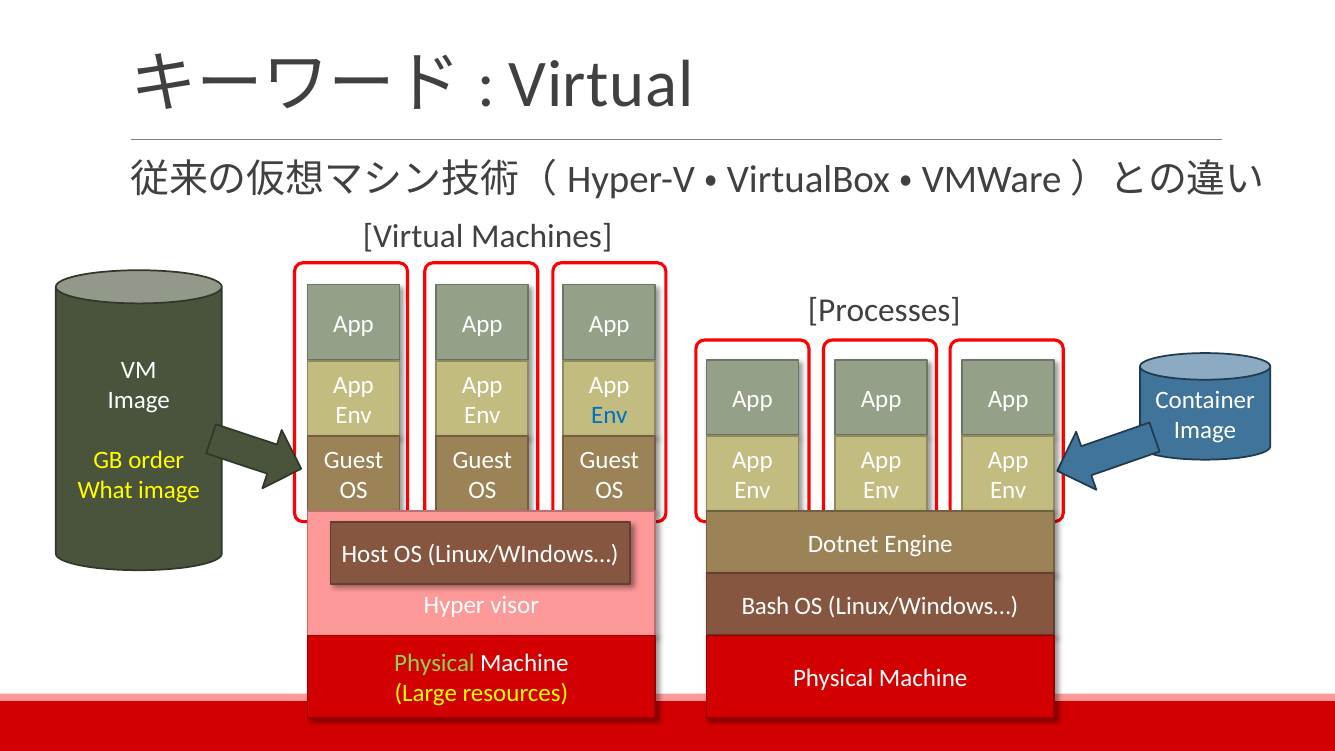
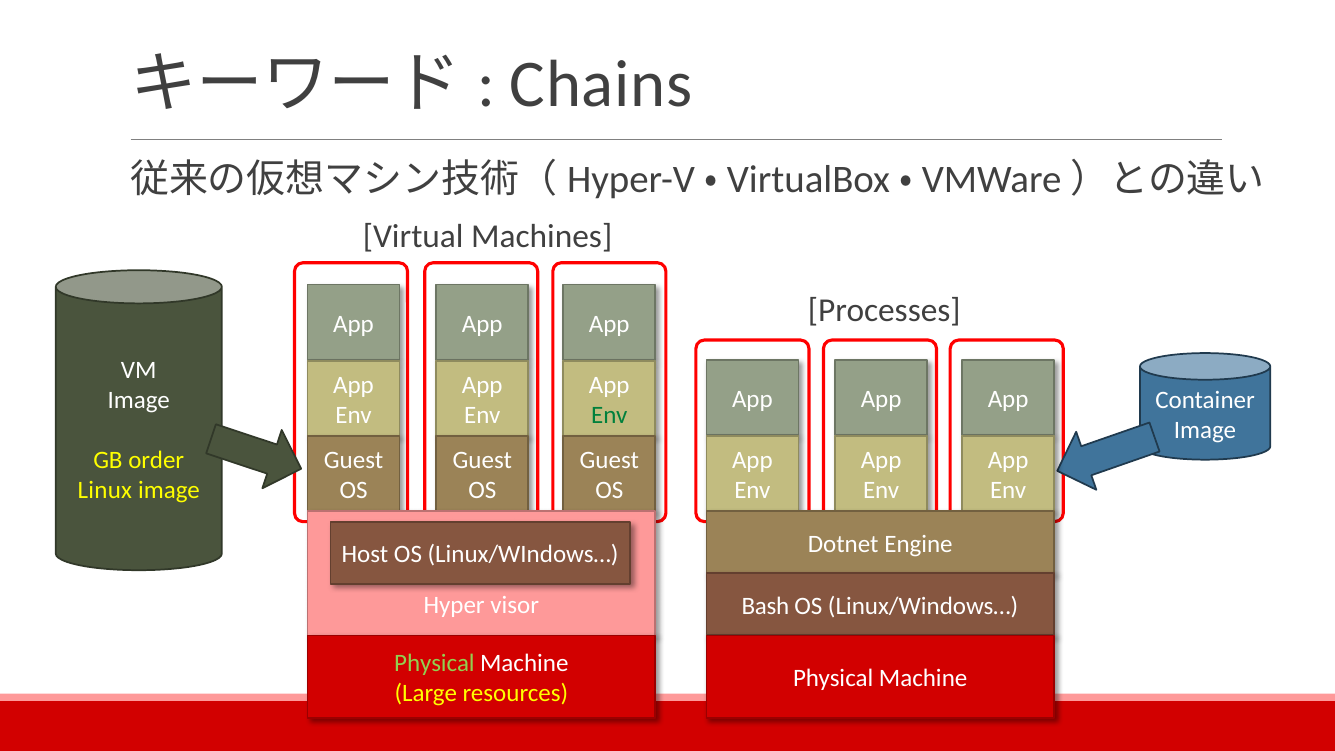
Virtual: Virtual -> Chains (601, 84)
Env colour: blue -> green (609, 415)
What: What -> Linux (105, 490)
